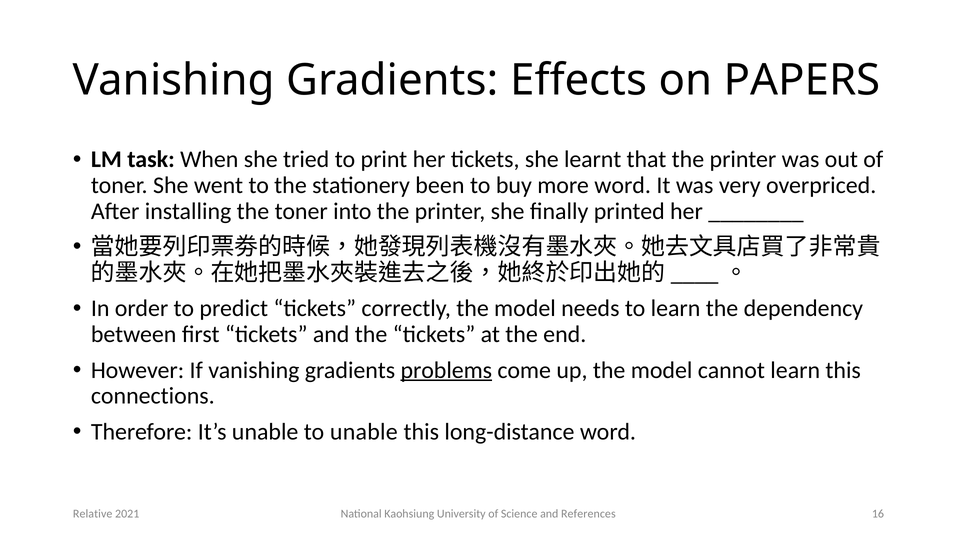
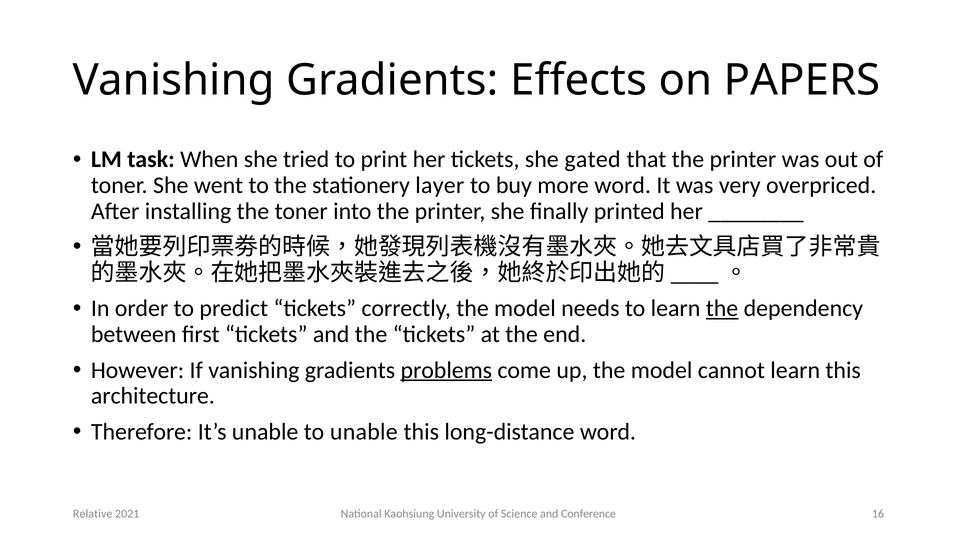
learnt: learnt -> gated (593, 160)
been: been -> layer (440, 185)
the underline: none -> present (722, 309)
connections: connections -> architecture (153, 396)
References: References -> Conference (588, 514)
